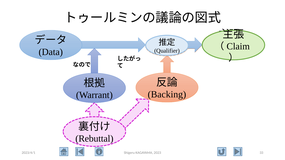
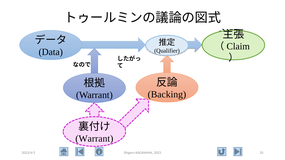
Rebuttal: Rebuttal -> Warrant (94, 139)
